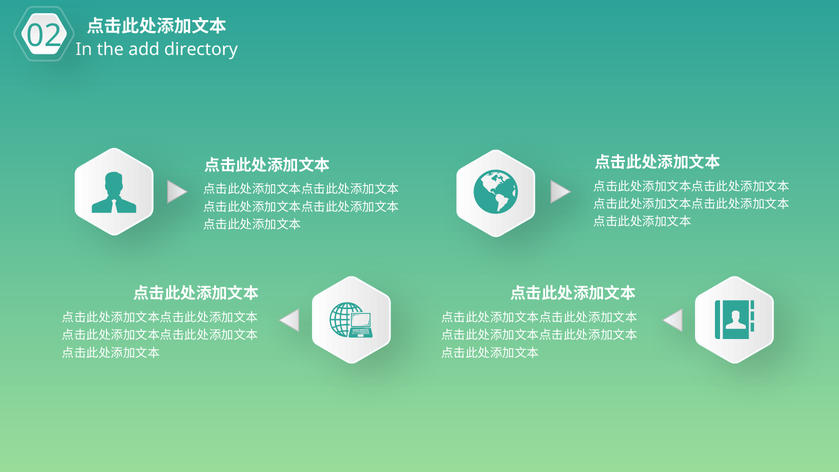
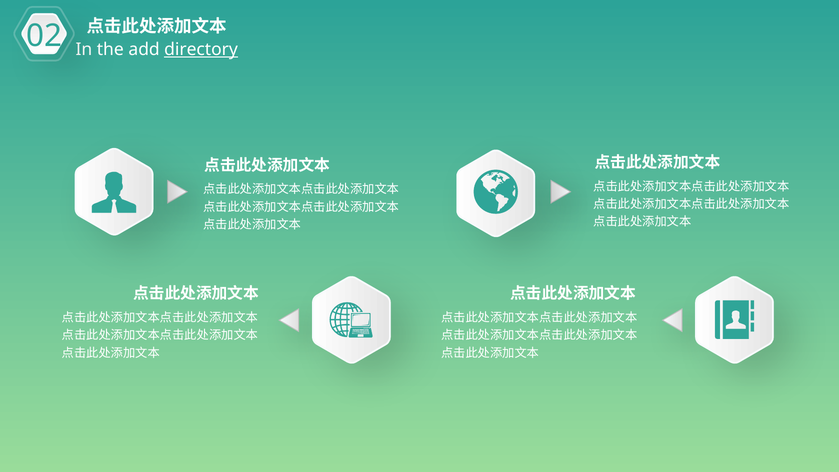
directory underline: none -> present (201, 49)
